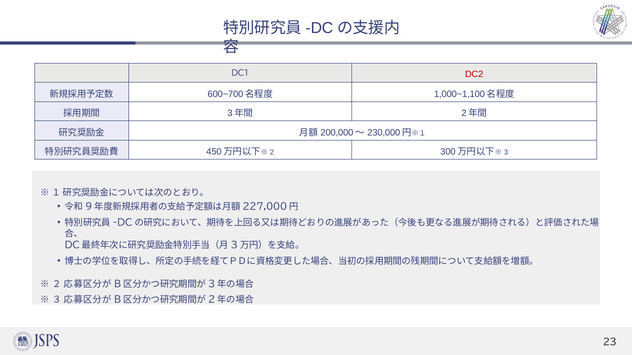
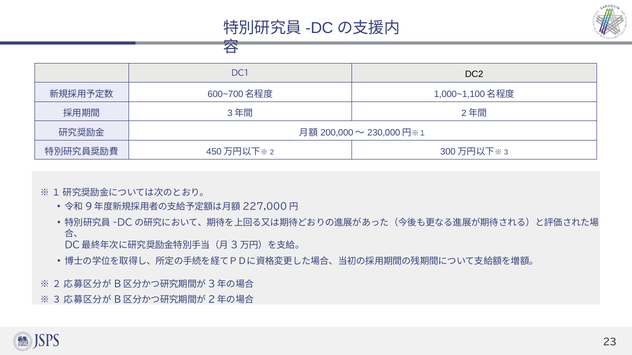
DC2 colour: red -> black (474, 74)
